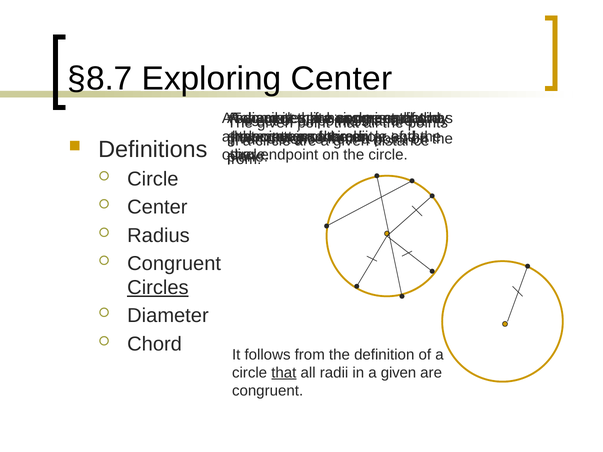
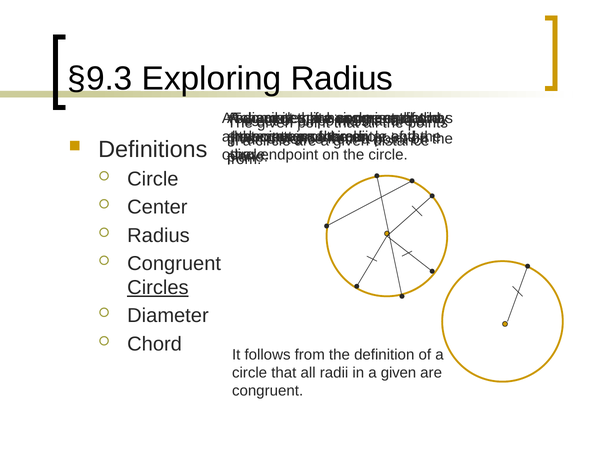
§8.7: §8.7 -> §9.3 (100, 79)
Exploring Center: Center -> Radius (342, 79)
that underline: present -> none (284, 373)
